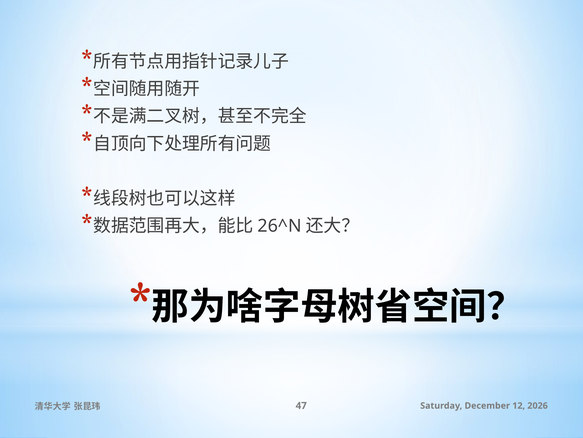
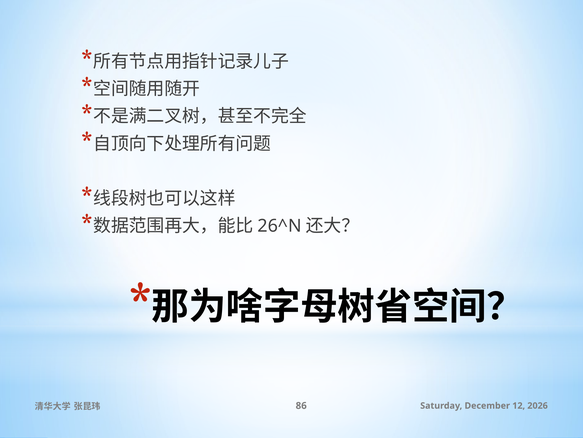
47: 47 -> 86 (301, 405)
